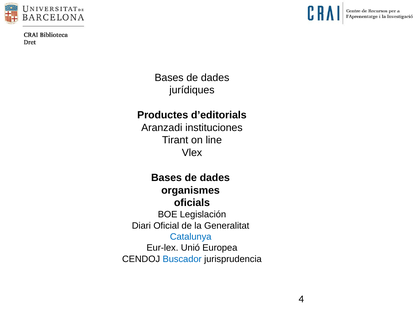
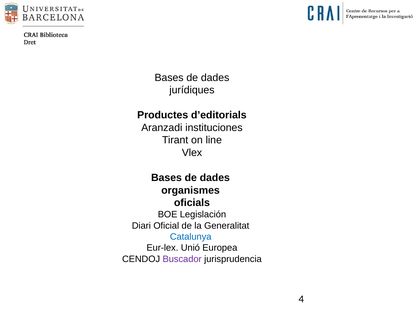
Buscador colour: blue -> purple (182, 259)
